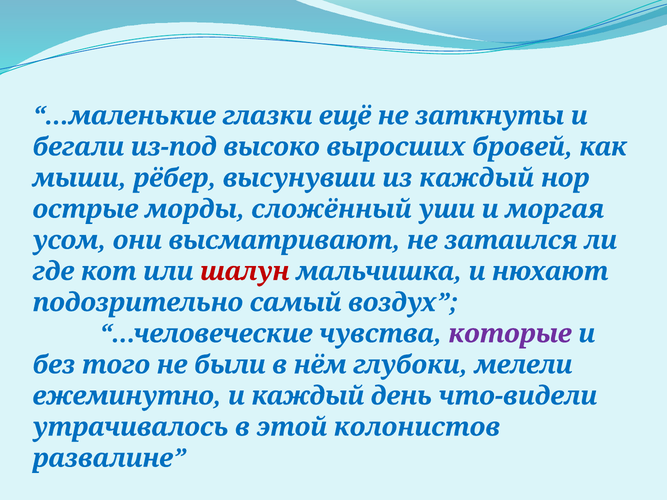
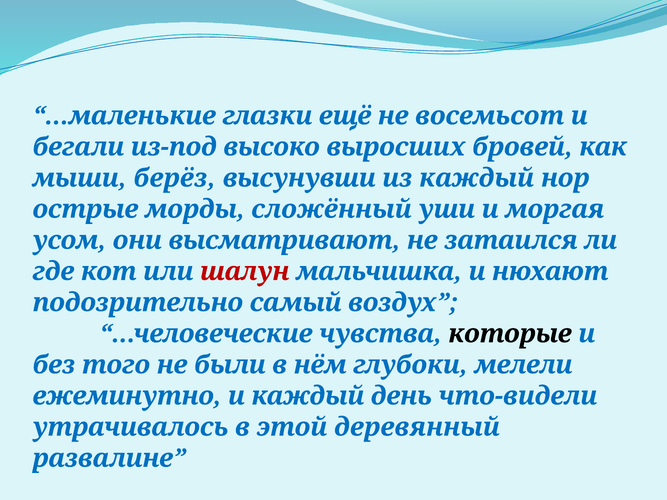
заткнуты: заткнуты -> восемьсот (490, 116)
рёбер: рёбер -> берёз (175, 178)
которые colour: purple -> black (510, 334)
колонистов: колонистов -> деревянный (417, 427)
